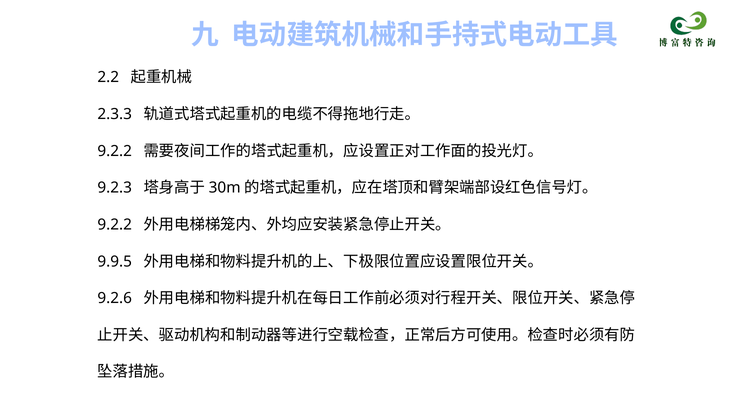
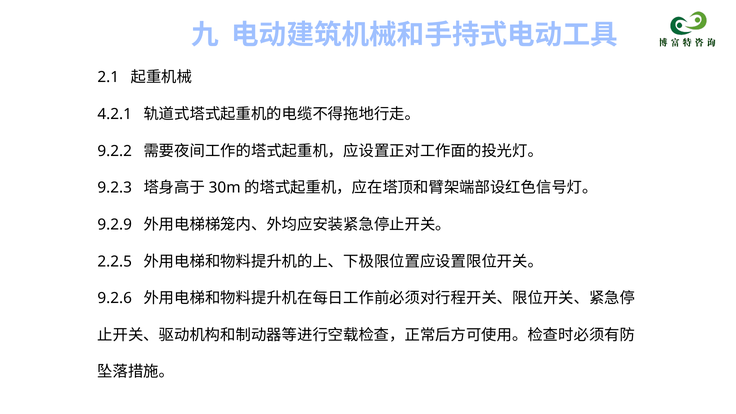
2.2: 2.2 -> 2.1 (108, 77)
2.3.3: 2.3.3 -> 4.2.1 (115, 114)
9.2.2: 9.2.2 -> 9.2.9 (115, 225)
9.9.5: 9.9.5 -> 2.2.5 (115, 261)
